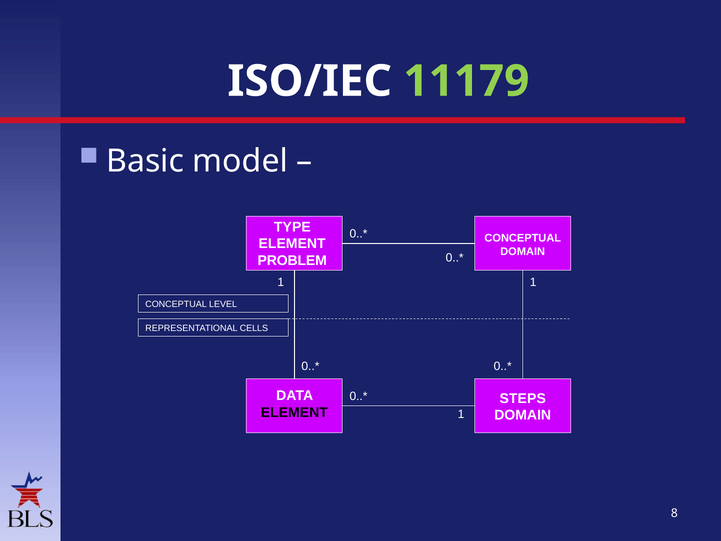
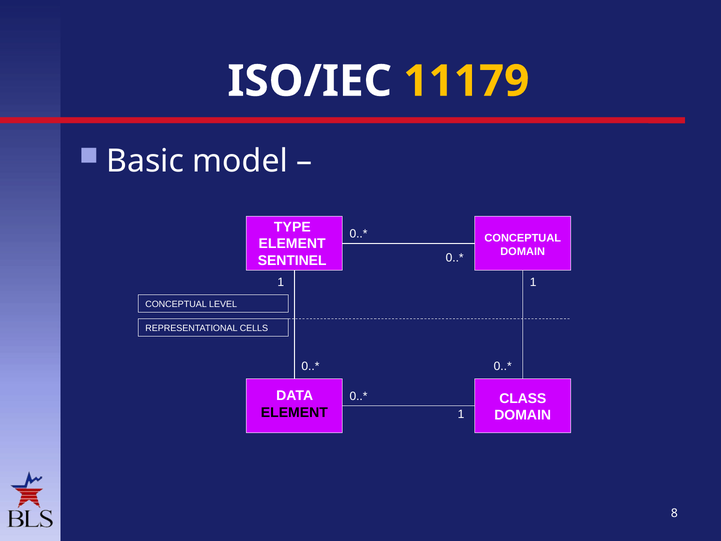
11179 colour: light green -> yellow (466, 81)
PROBLEM: PROBLEM -> SENTINEL (292, 261)
STEPS: STEPS -> CLASS (523, 398)
